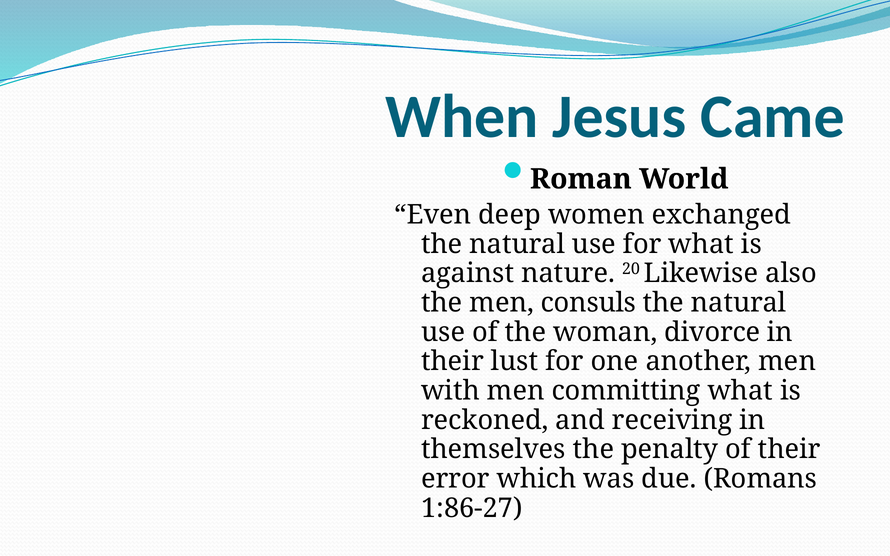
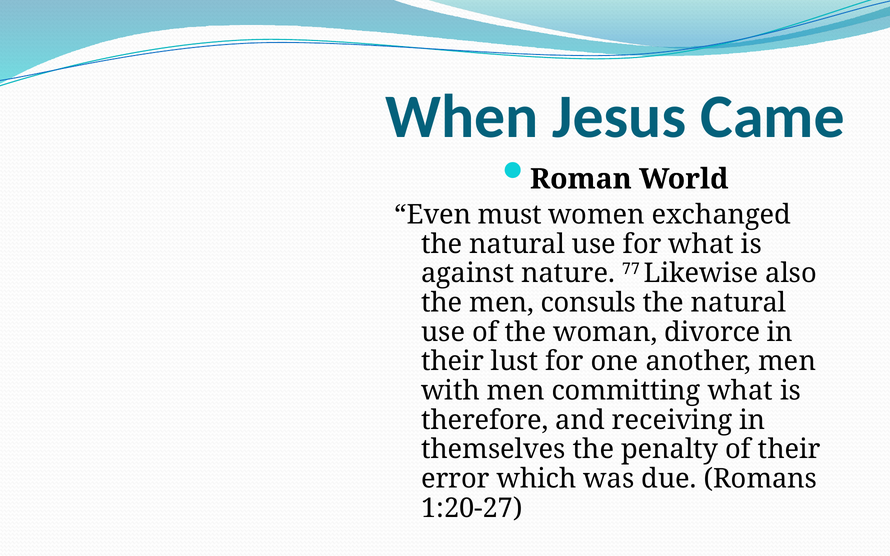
deep: deep -> must (510, 215)
20: 20 -> 77 (631, 269)
reckoned: reckoned -> therefore (485, 420)
1:86-27: 1:86-27 -> 1:20-27 (472, 508)
